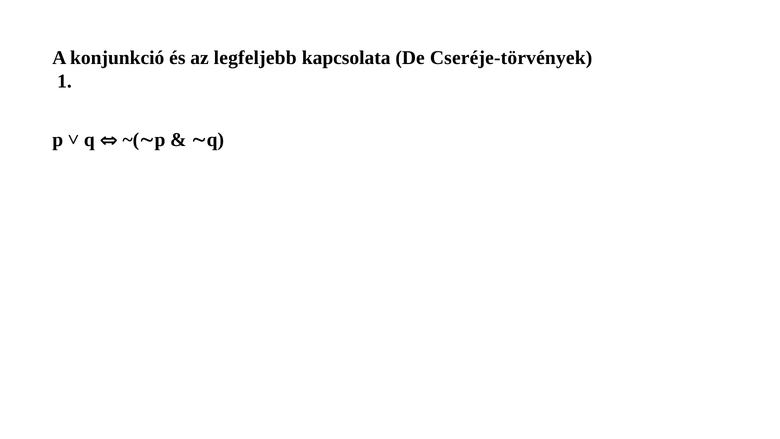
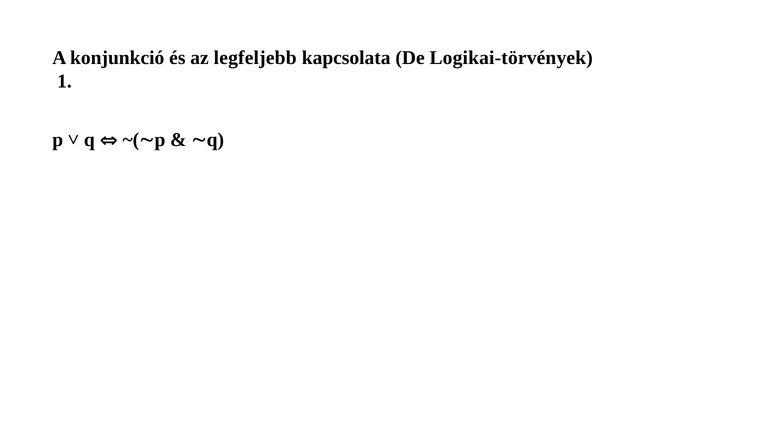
Cseréje-törvények: Cseréje-törvények -> Logikai-törvények (511, 58)
